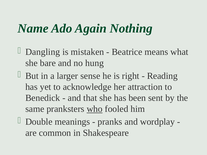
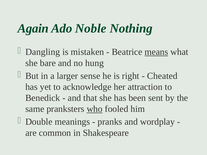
Name: Name -> Again (33, 28)
Again: Again -> Noble (91, 28)
means underline: none -> present (156, 52)
Reading: Reading -> Cheated (162, 76)
